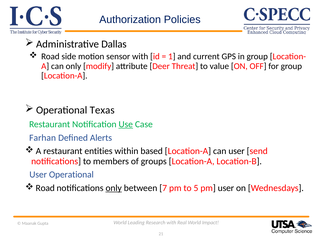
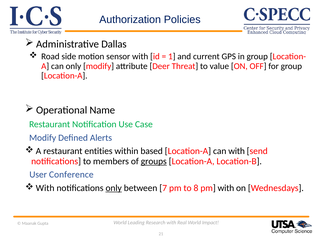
Texas: Texas -> Name (102, 110)
Use underline: present -> none (126, 124)
Farhan: Farhan -> Modify (43, 138)
can user: user -> with (237, 151)
groups underline: none -> present (154, 161)
User Operational: Operational -> Conference (71, 175)
Road: Road -> With (45, 188)
5: 5 -> 8 (196, 188)
pm user: user -> with (226, 188)
